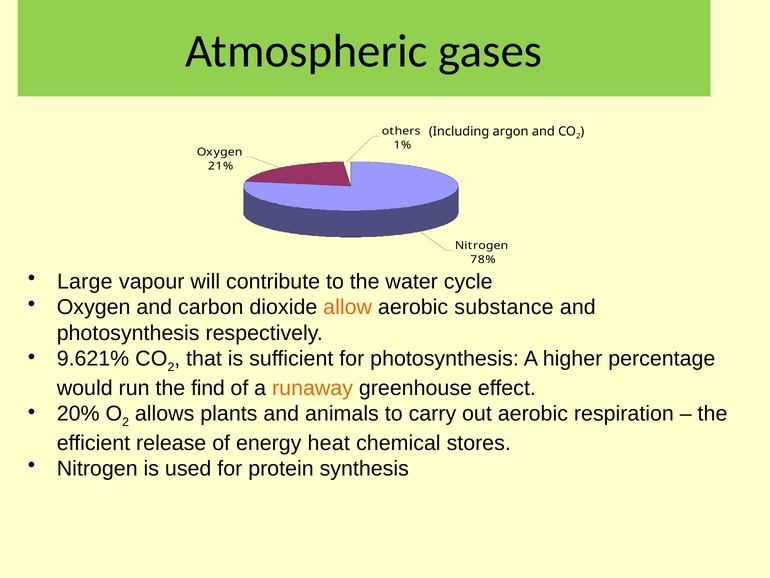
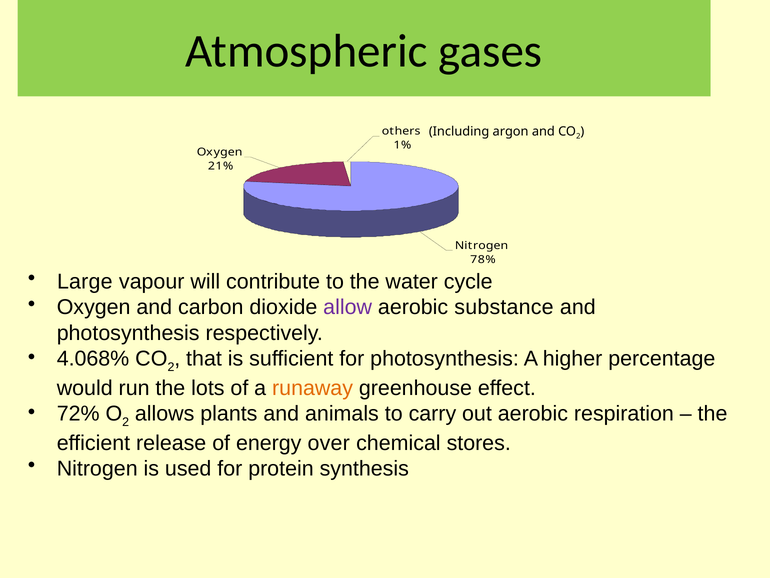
allow colour: orange -> purple (348, 307)
9.621%: 9.621% -> 4.068% (93, 359)
find: find -> lots (208, 388)
20%: 20% -> 72% (78, 413)
heat: heat -> over (329, 443)
